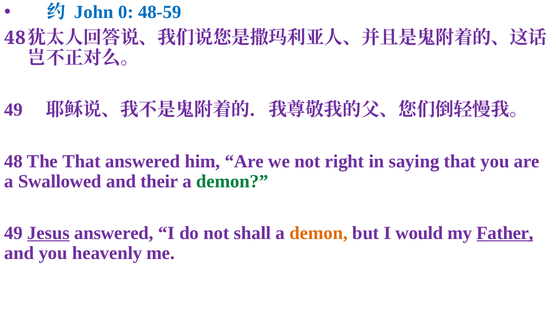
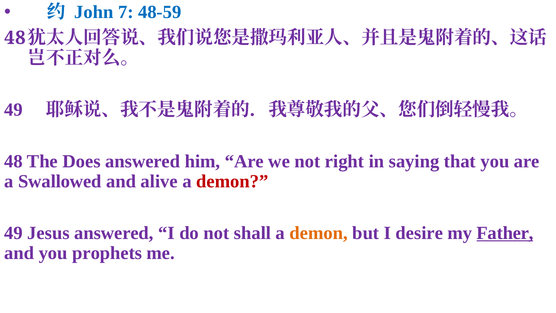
0: 0 -> 7 (126, 12)
The That: That -> Does (82, 161)
their: their -> alive (159, 181)
demon colour: green -> red (232, 181)
Jesus underline: present -> none (48, 233)
would: would -> desire (419, 233)
heavenly: heavenly -> prophets (107, 253)
